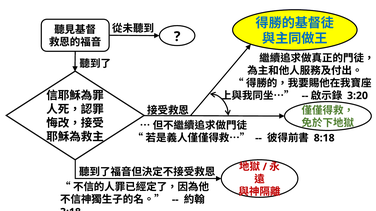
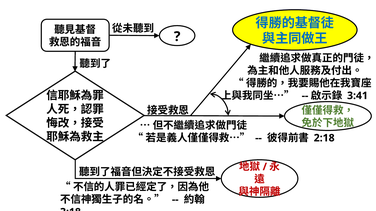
3:20: 3:20 -> 3:41 (357, 96)
8:18: 8:18 -> 2:18 (324, 138)
